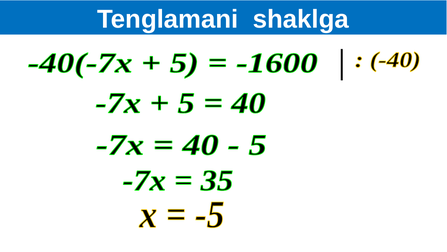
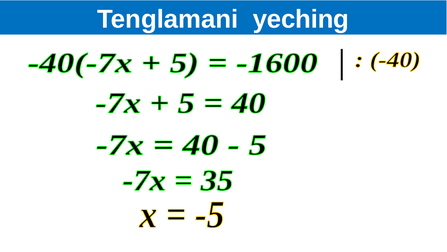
shaklga: shaklga -> yeching (301, 19)
